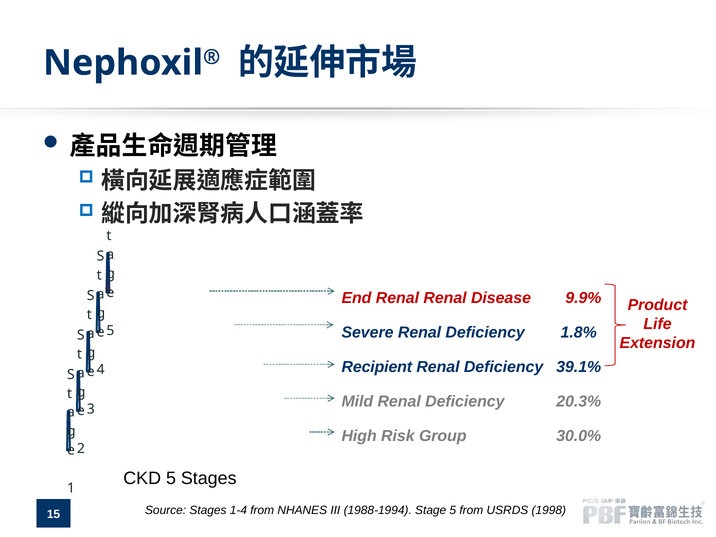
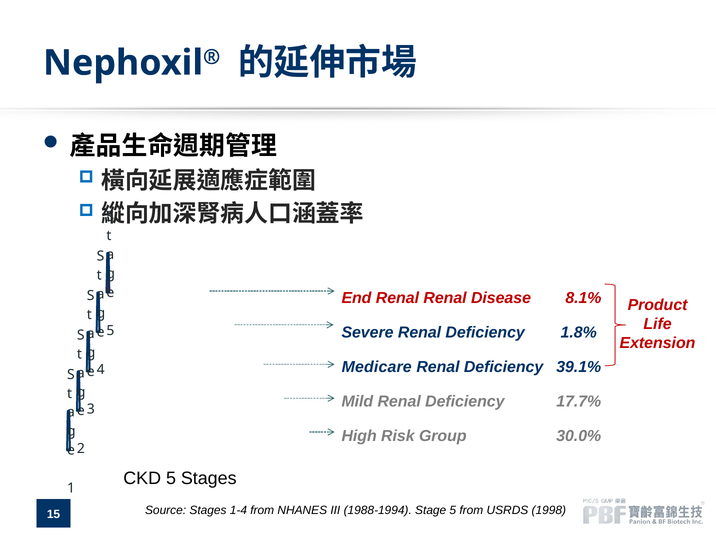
9.9%: 9.9% -> 8.1% (583, 298)
Recipient: Recipient -> Medicare (377, 367)
20.3%: 20.3% -> 17.7% (579, 402)
